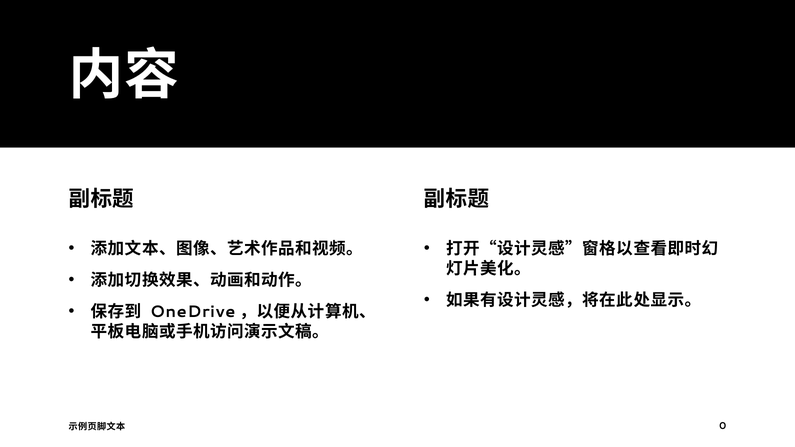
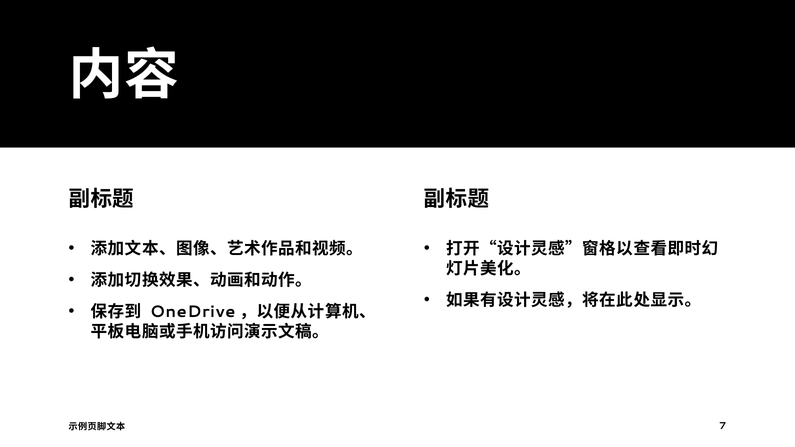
0: 0 -> 7 (723, 426)
